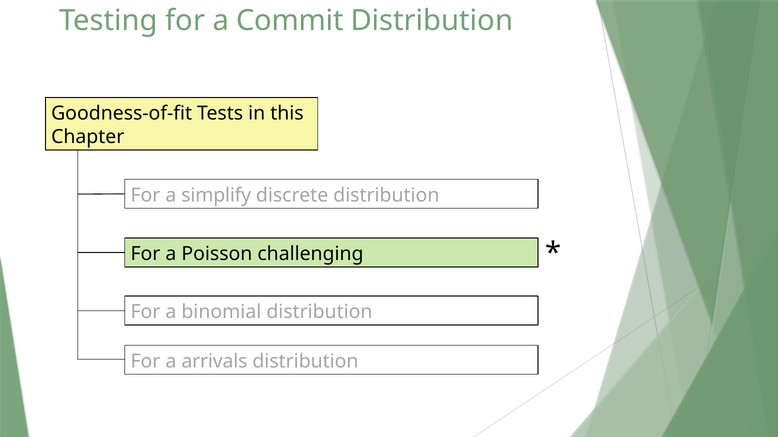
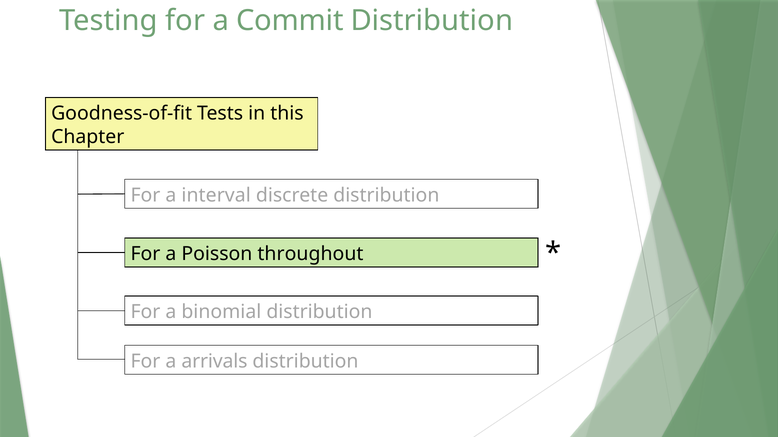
simplify: simplify -> interval (216, 195)
challenging: challenging -> throughout (310, 254)
